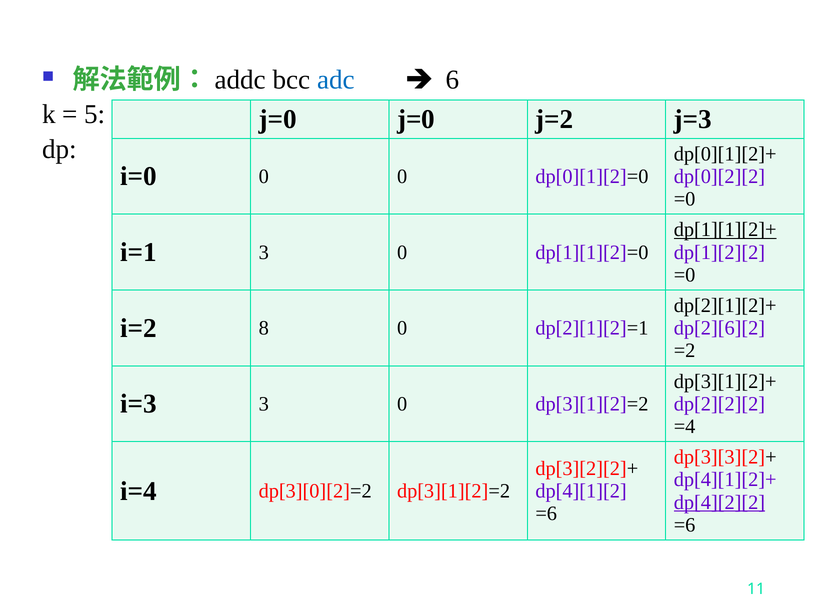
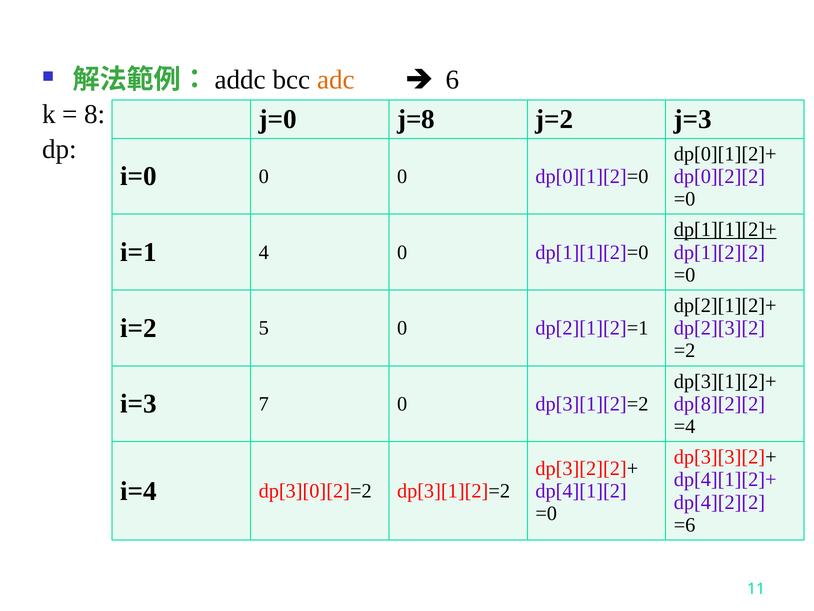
adc colour: blue -> orange (336, 80)
5: 5 -> 8 (95, 114)
j=0 j=0: j=0 -> j=8 (416, 119)
i=1 3: 3 -> 4 (264, 252)
8: 8 -> 5 (264, 328)
dp[2][6][2: dp[2][6][2 -> dp[2][3][2 (719, 328)
i=3 3: 3 -> 7 (264, 404)
dp[2][2][2: dp[2][2][2 -> dp[8][2][2 (719, 404)
dp[4][2][2 underline: present -> none (719, 502)
=6: =6 -> =0 (546, 513)
